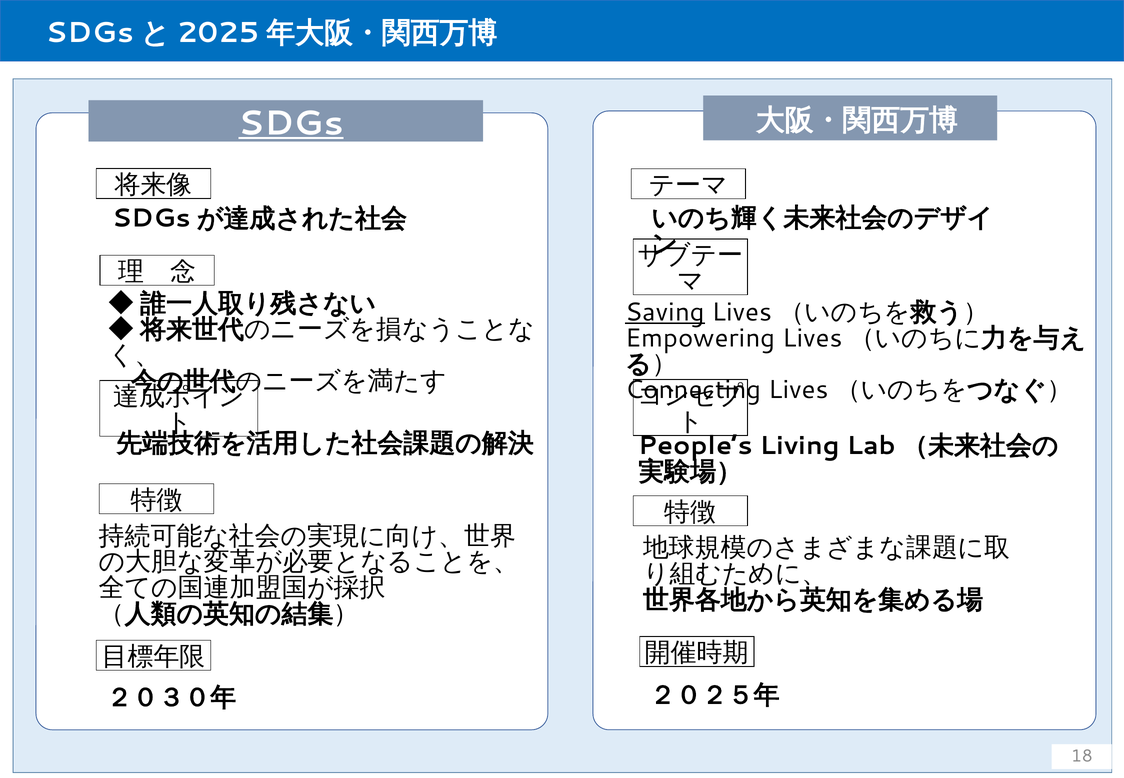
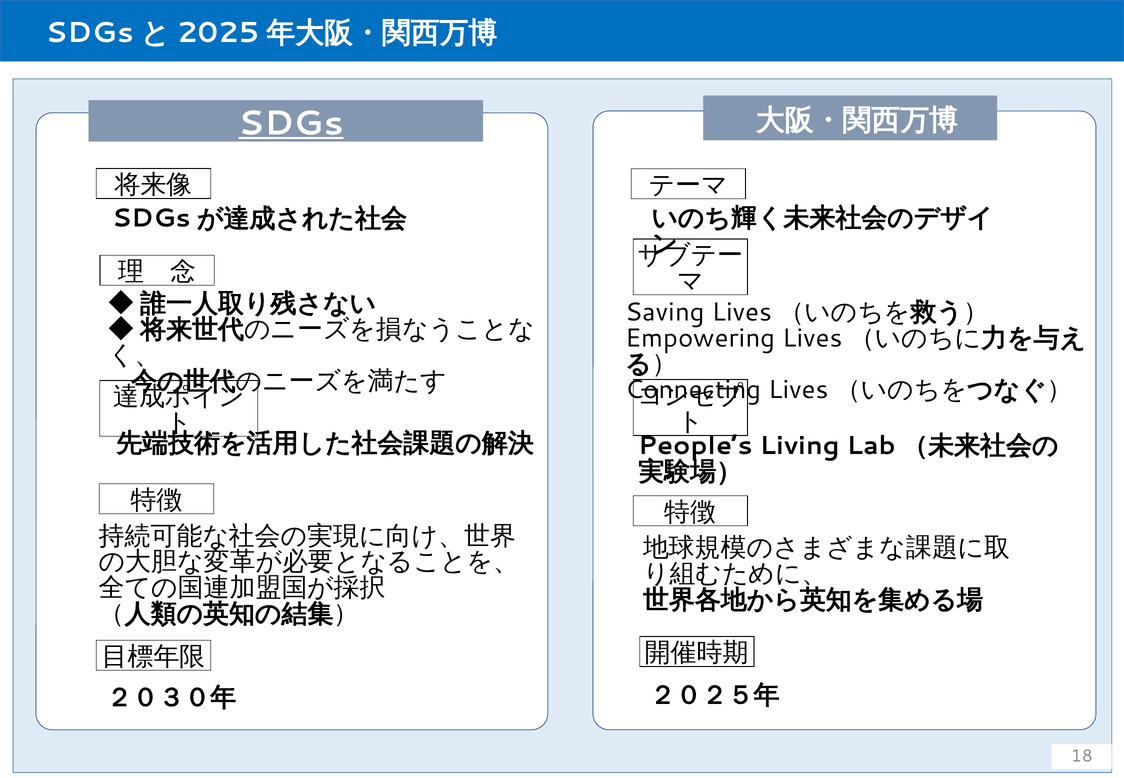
Saving underline: present -> none (665, 312)
